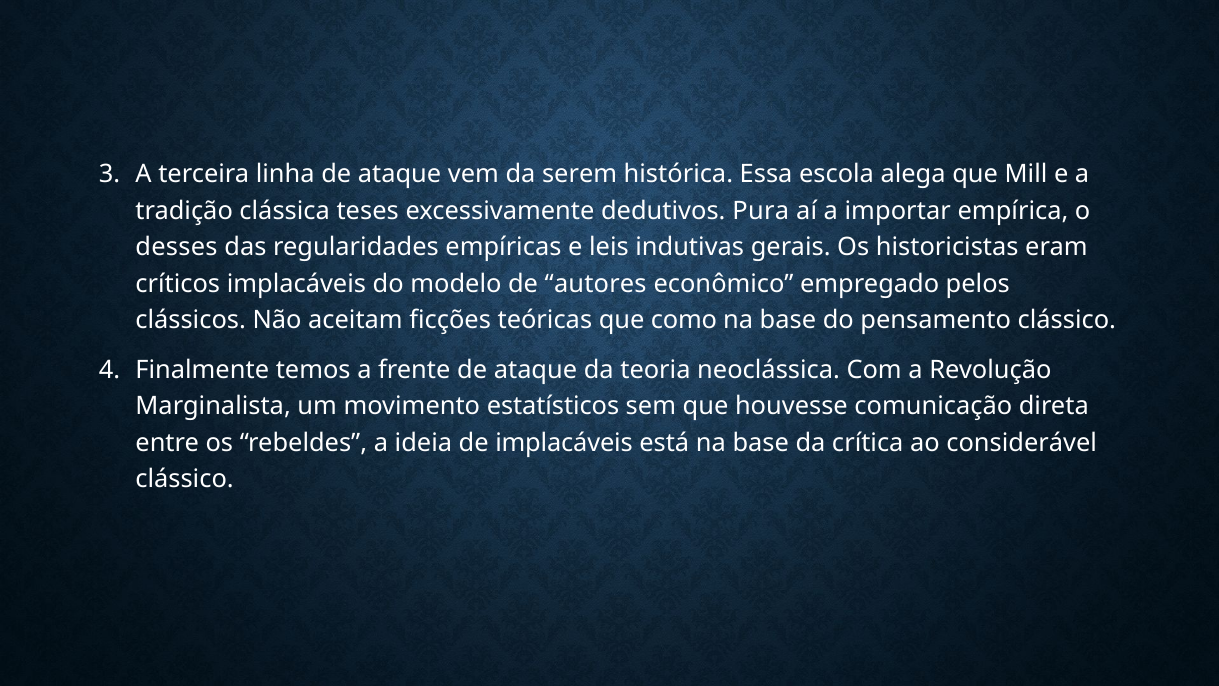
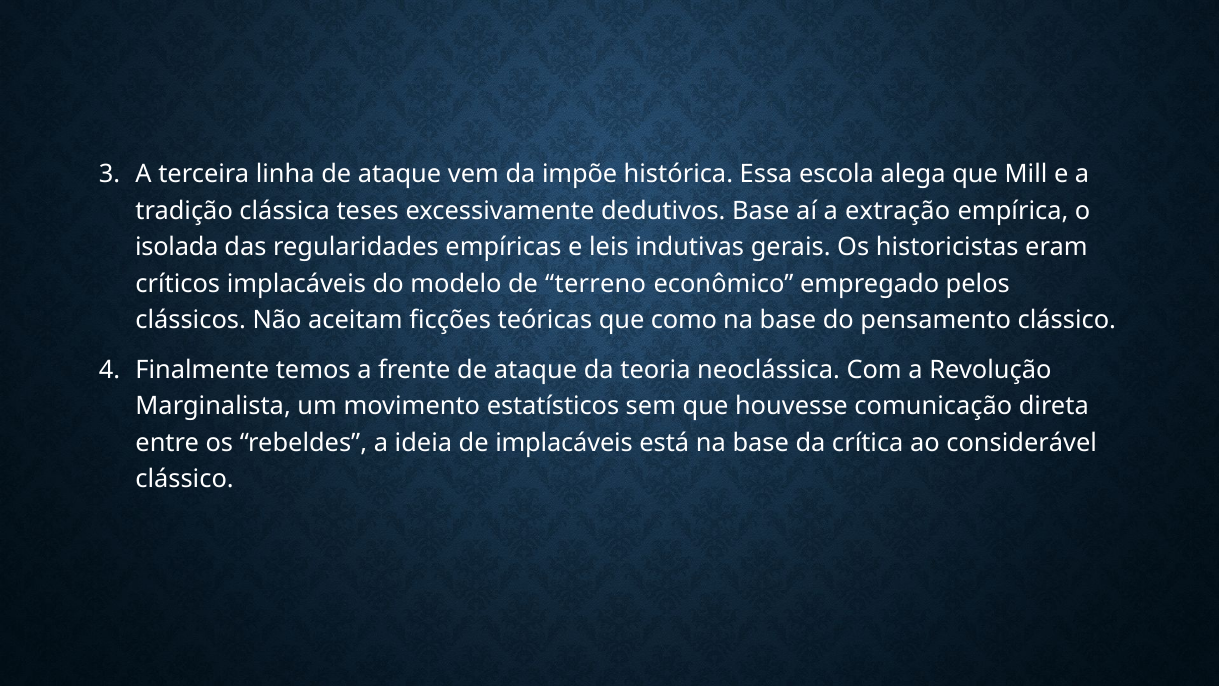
serem: serem -> impõe (580, 174)
dedutivos Pura: Pura -> Base (761, 211)
importar: importar -> extração (898, 211)
desses: desses -> isolada (177, 247)
autores: autores -> terreno (596, 284)
